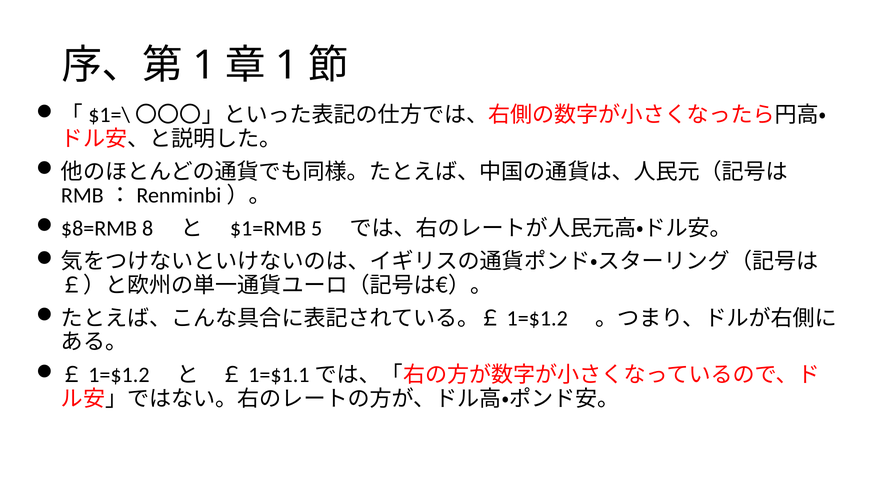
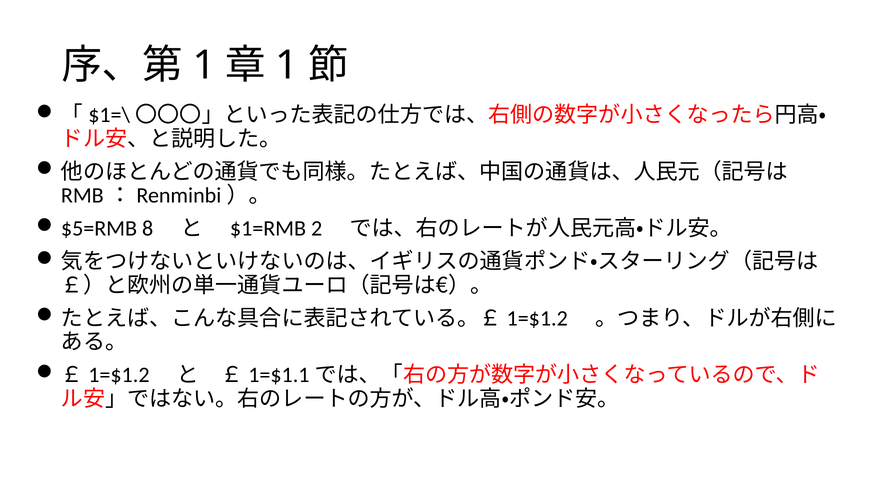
$8=RMB: $8=RMB -> $5=RMB (99, 229)
5: 5 -> 2 (317, 229)
